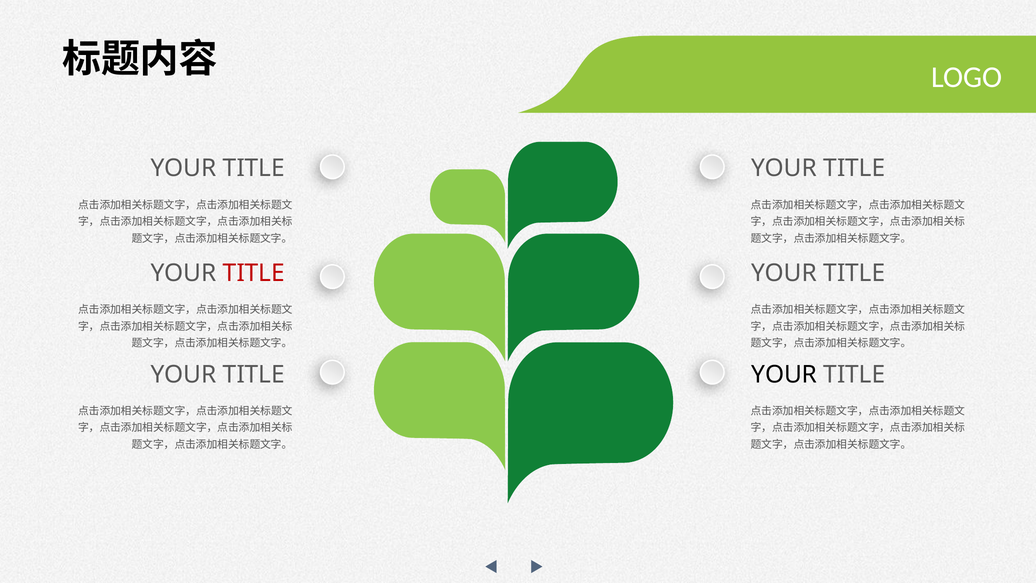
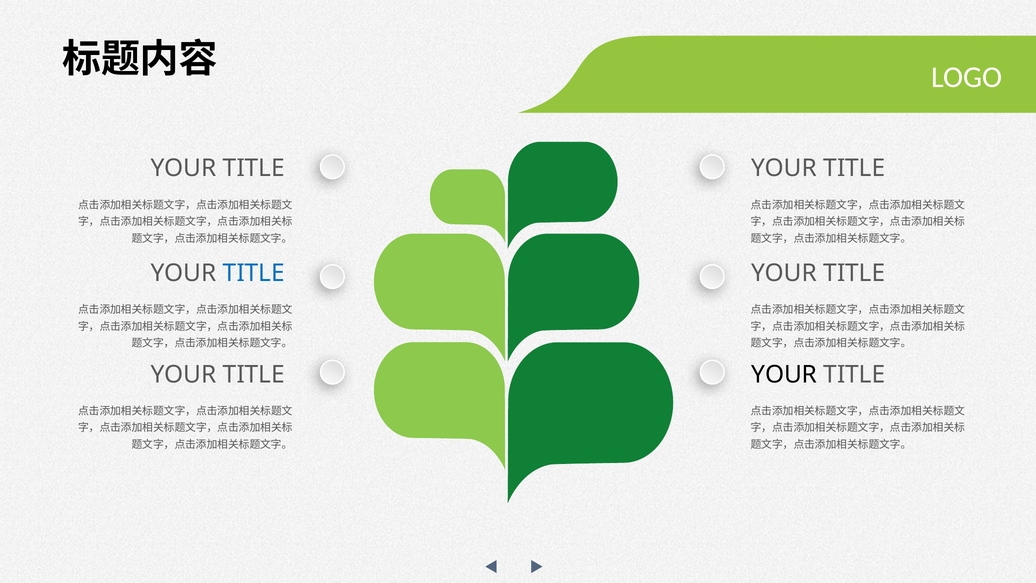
TITLE colour: red -> blue (254, 273)
